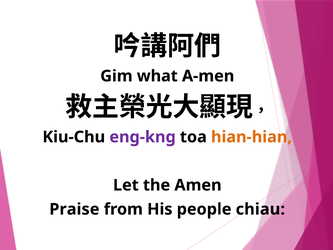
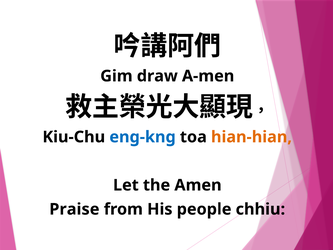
what: what -> draw (157, 76)
eng-kng colour: purple -> blue (143, 137)
chiau: chiau -> chhiu (260, 209)
